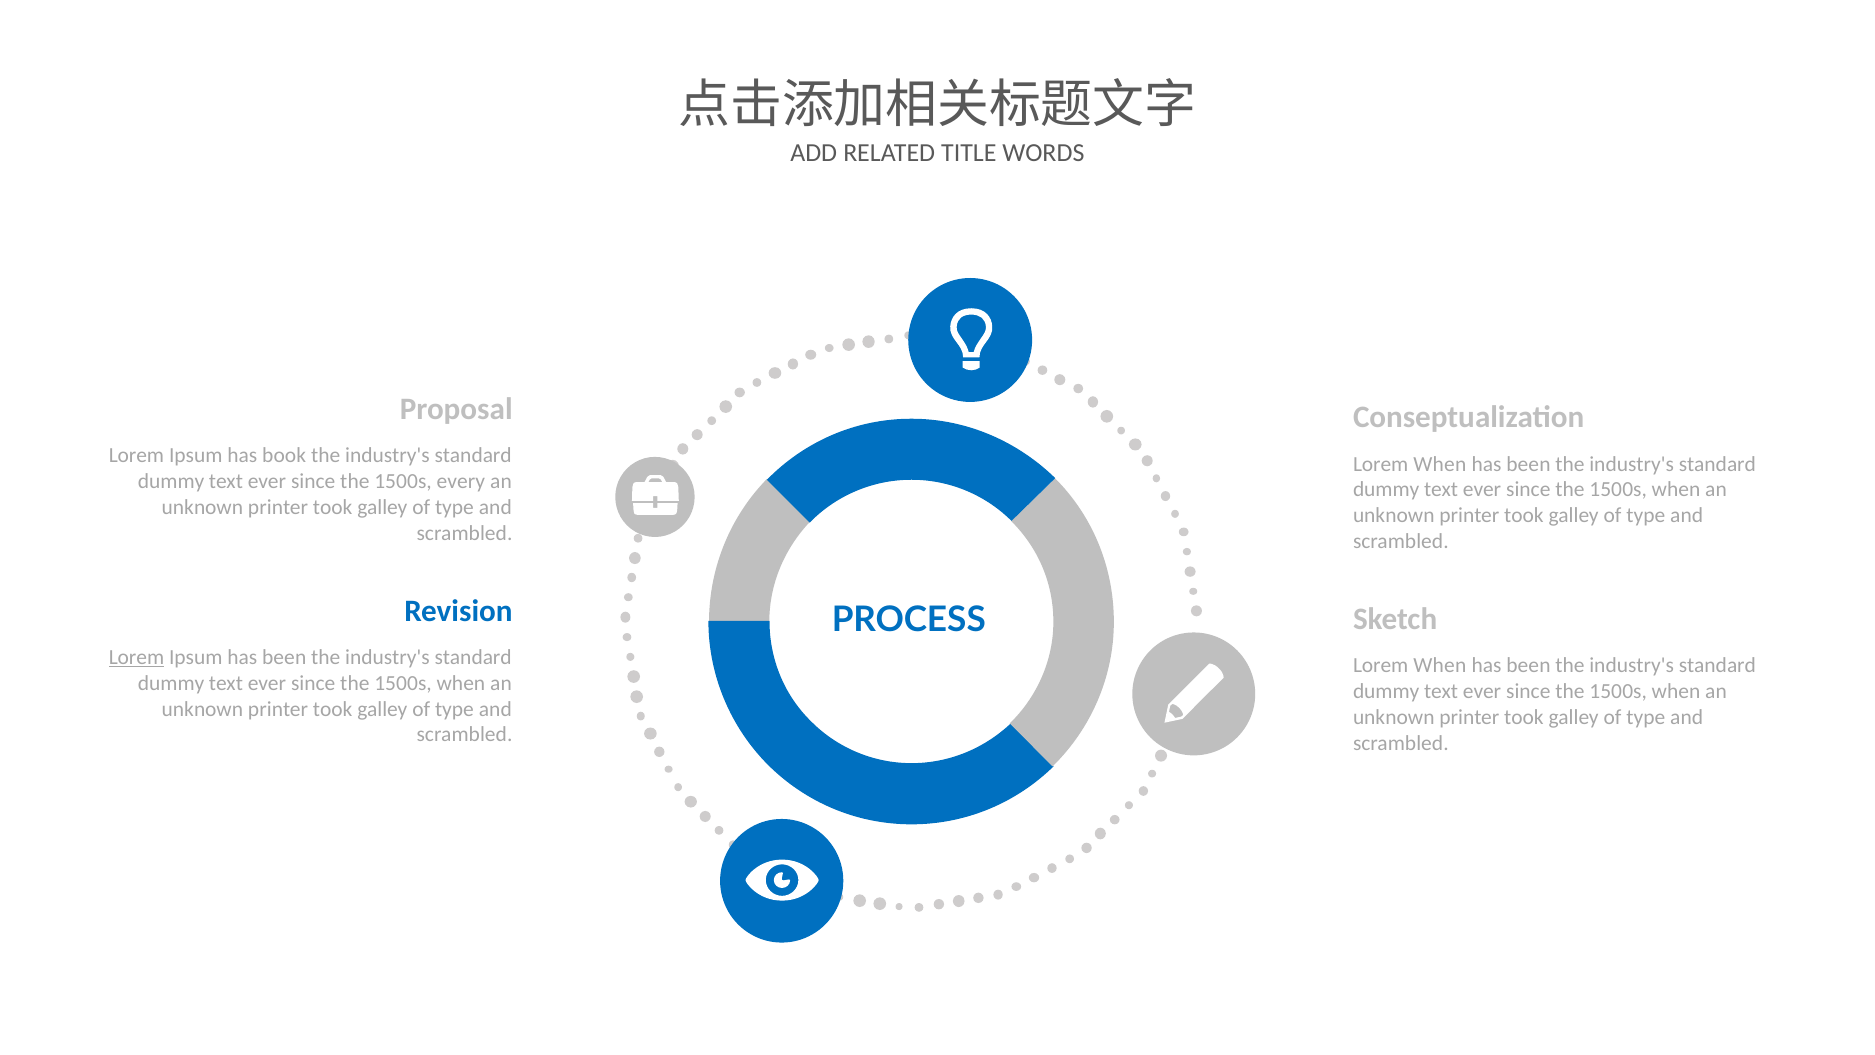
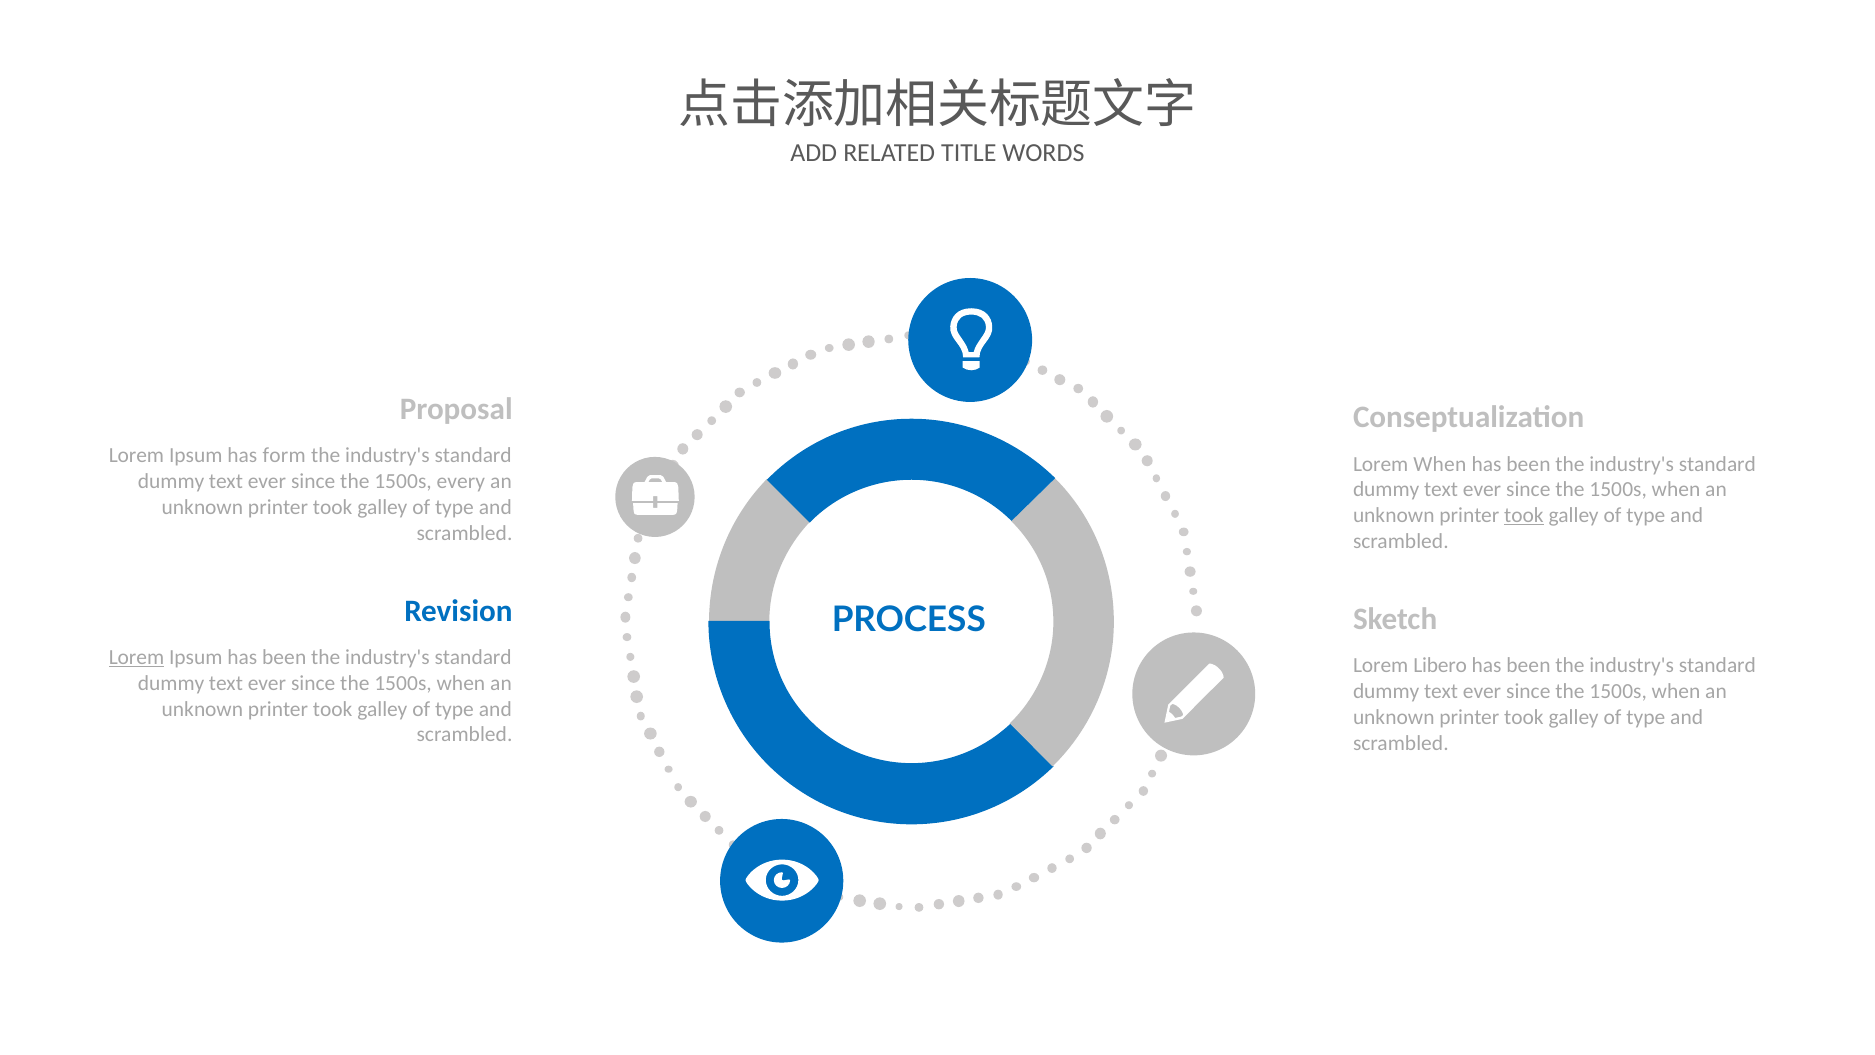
book: book -> form (284, 455)
took underline: none -> present (1524, 515)
When: When -> Libero (1440, 666)
